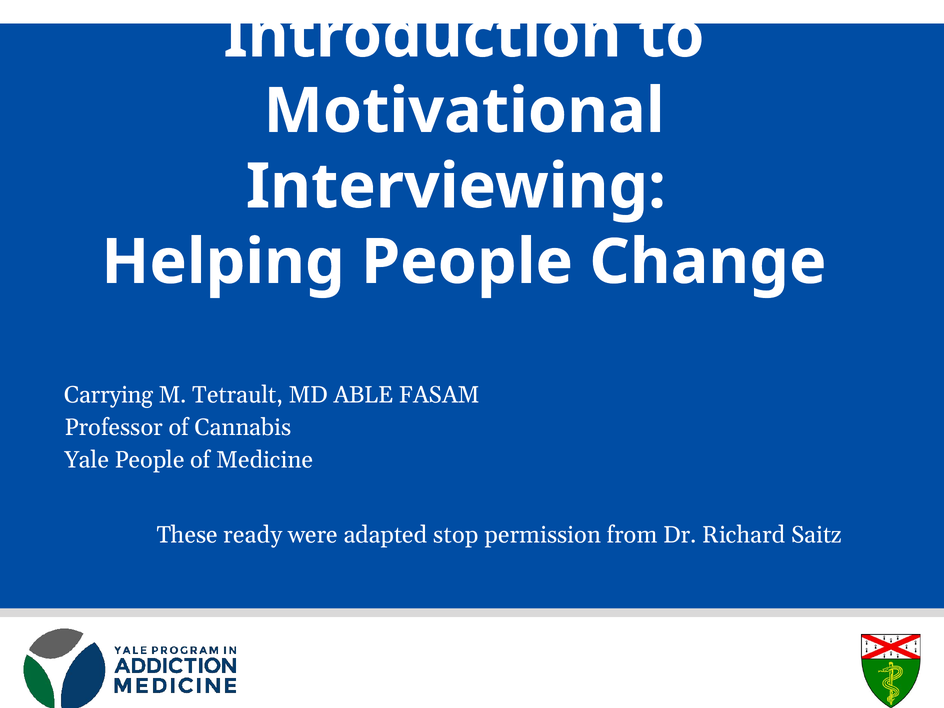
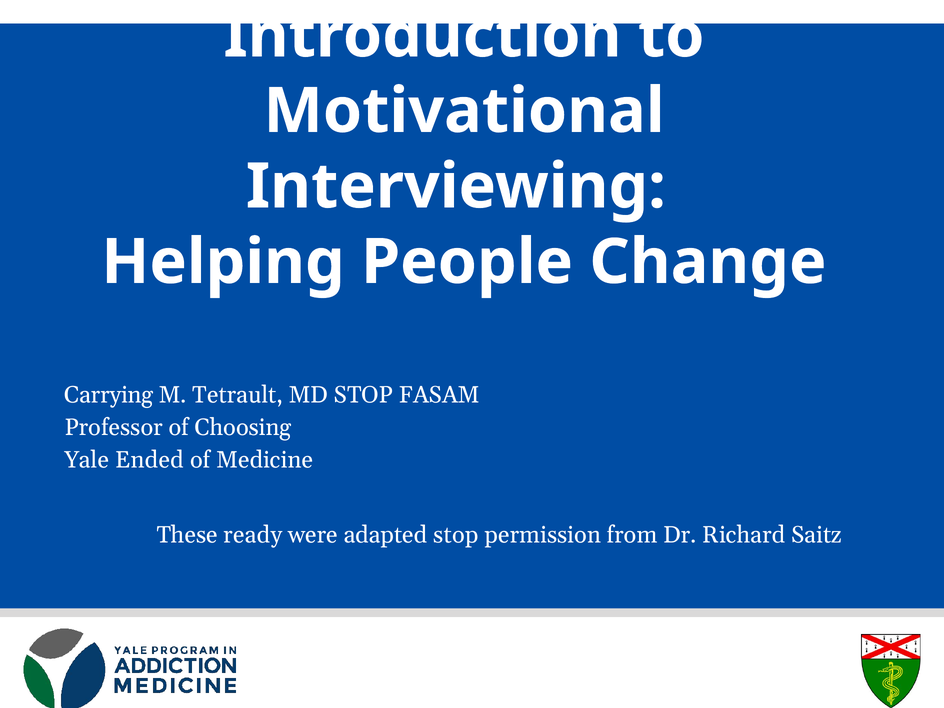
MD ABLE: ABLE -> STOP (364, 395)
Cannabis: Cannabis -> Choosing (243, 428)
Yale People: People -> Ended (149, 460)
